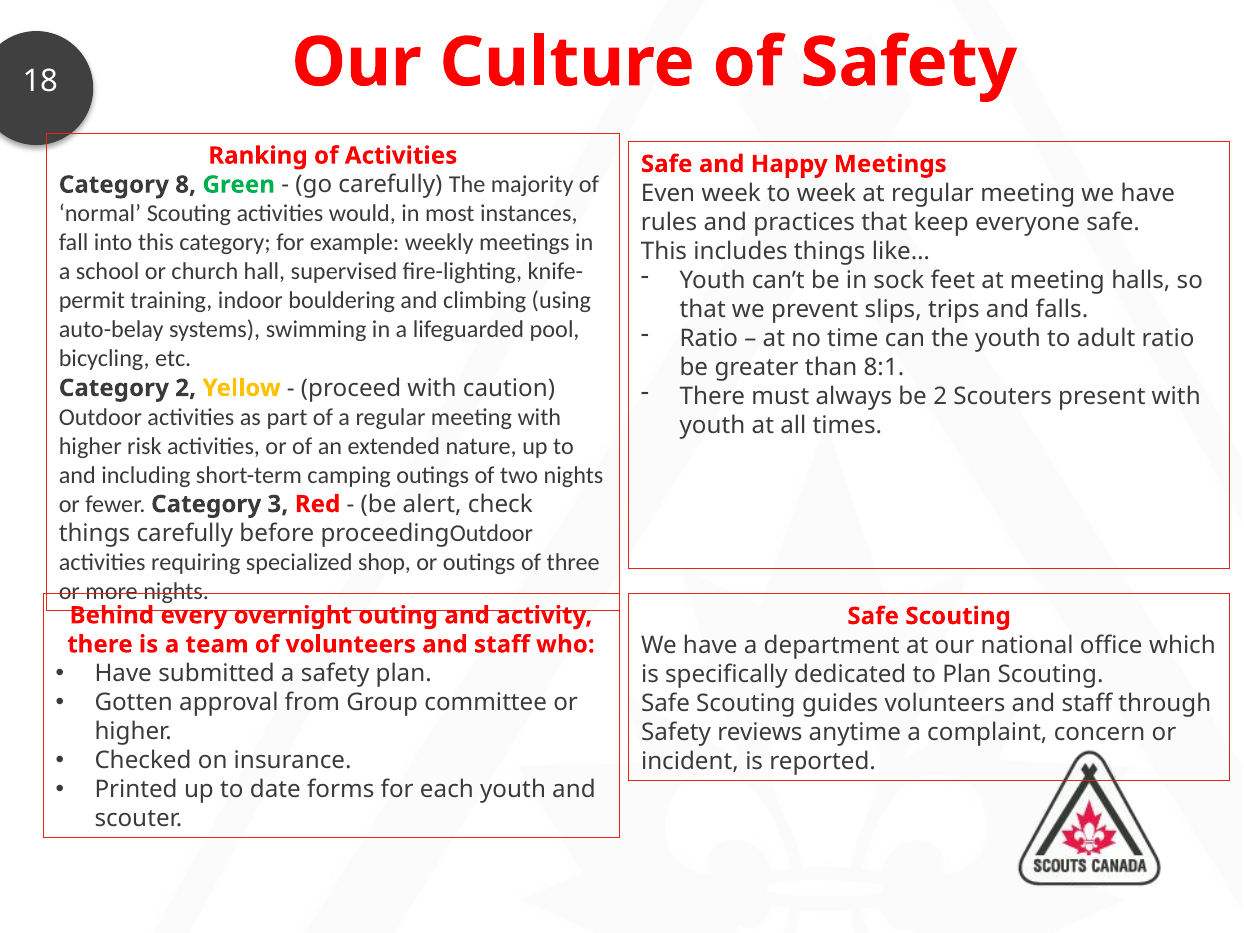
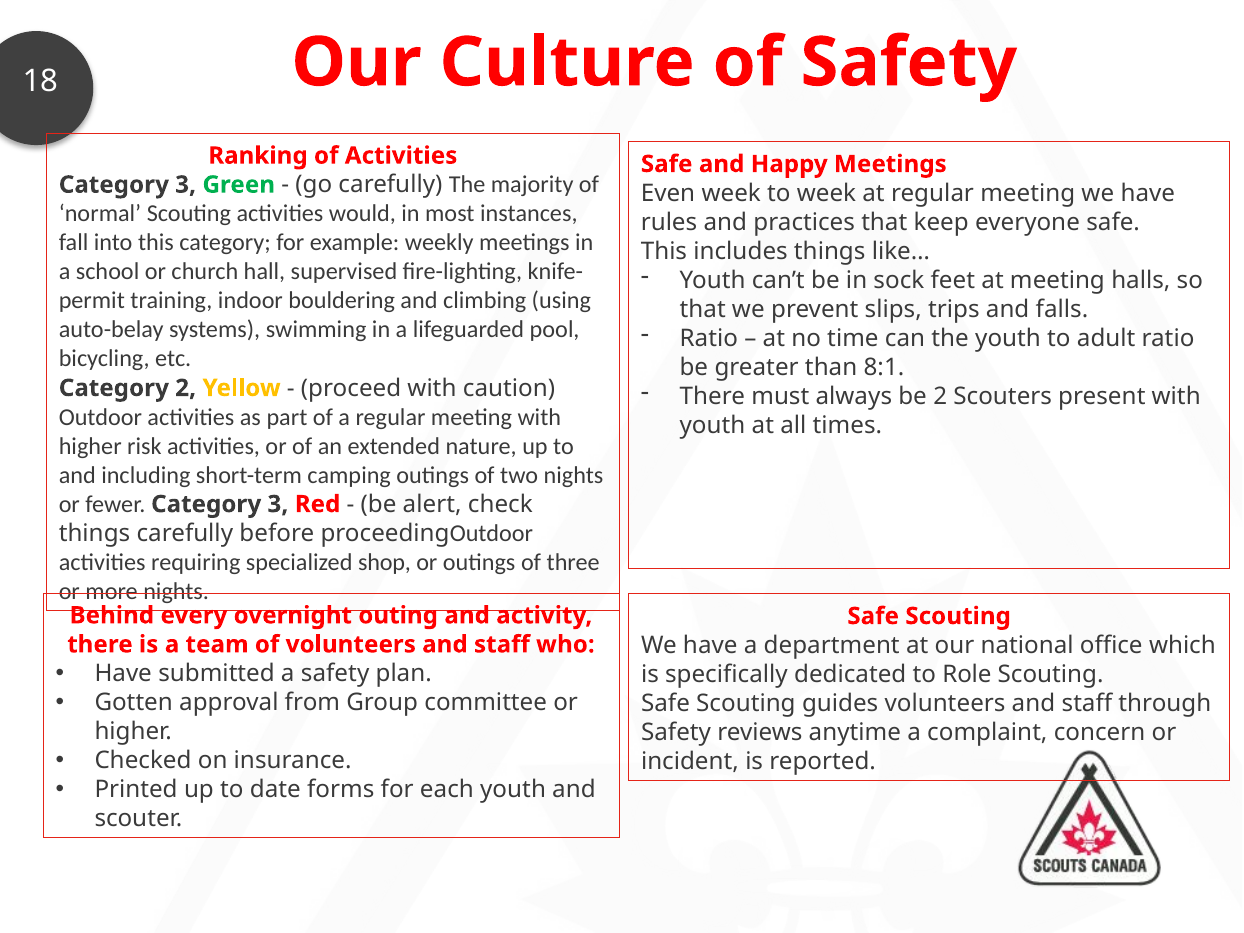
8: 8 -> 3 (186, 185)
to Plan: Plan -> Role (967, 674)
